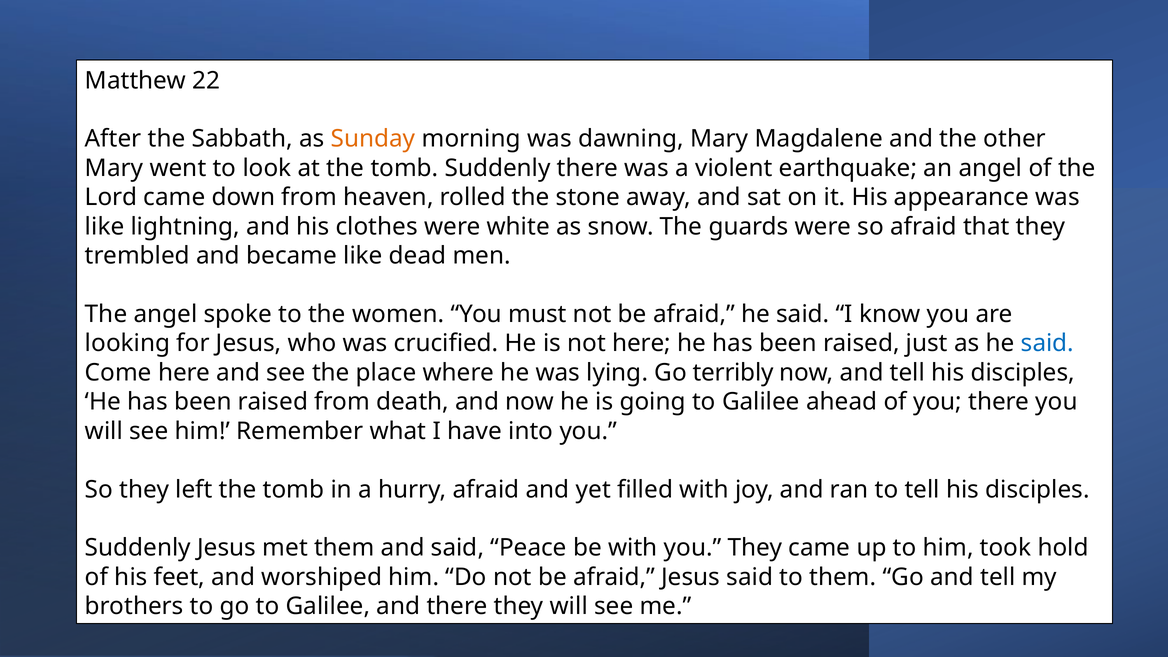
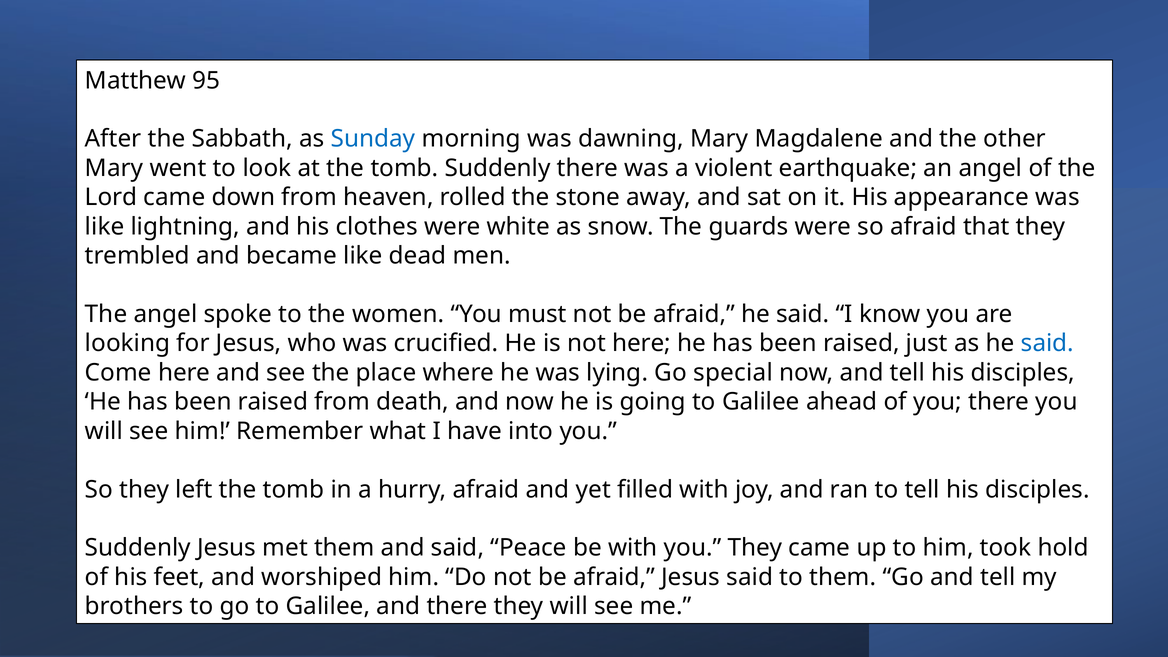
22: 22 -> 95 (206, 81)
Sunday colour: orange -> blue (373, 139)
terribly: terribly -> special (733, 373)
